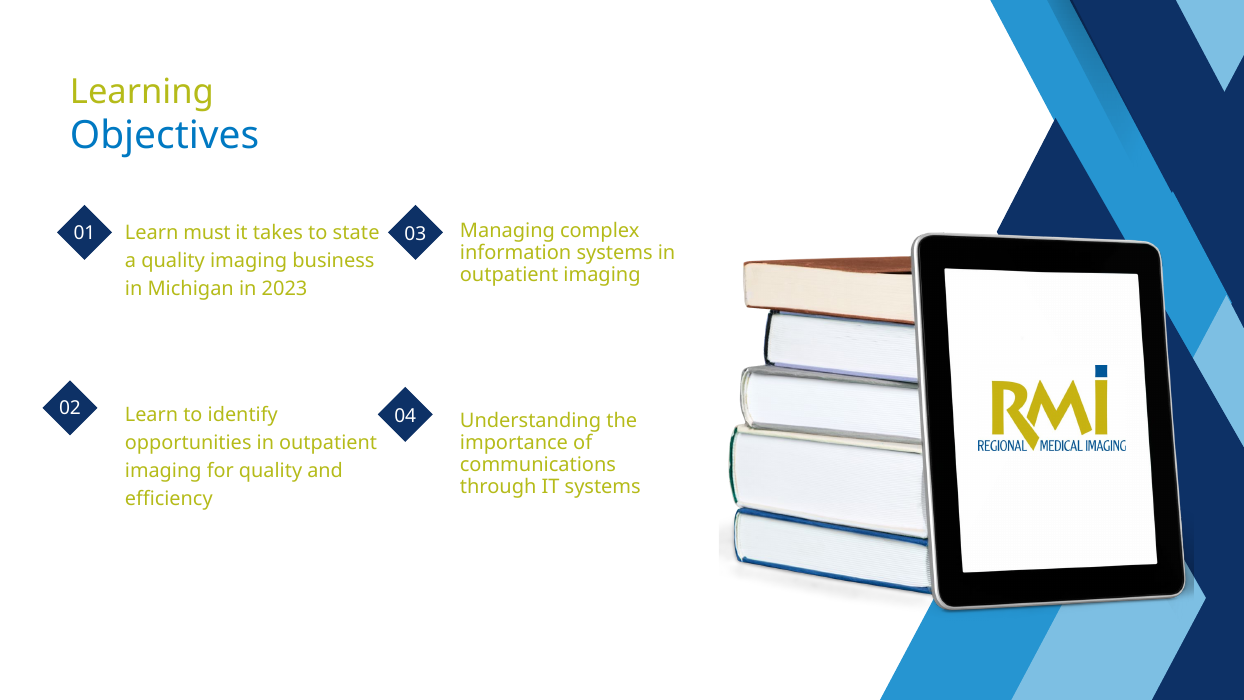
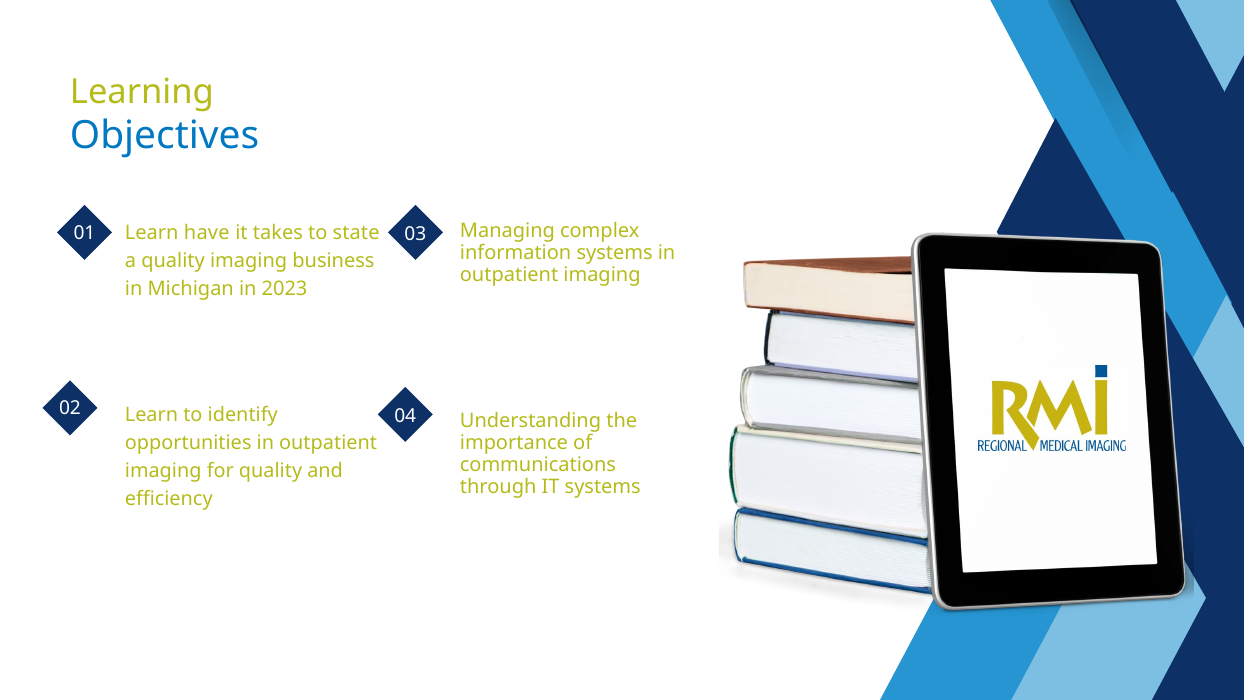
must: must -> have (207, 233)
